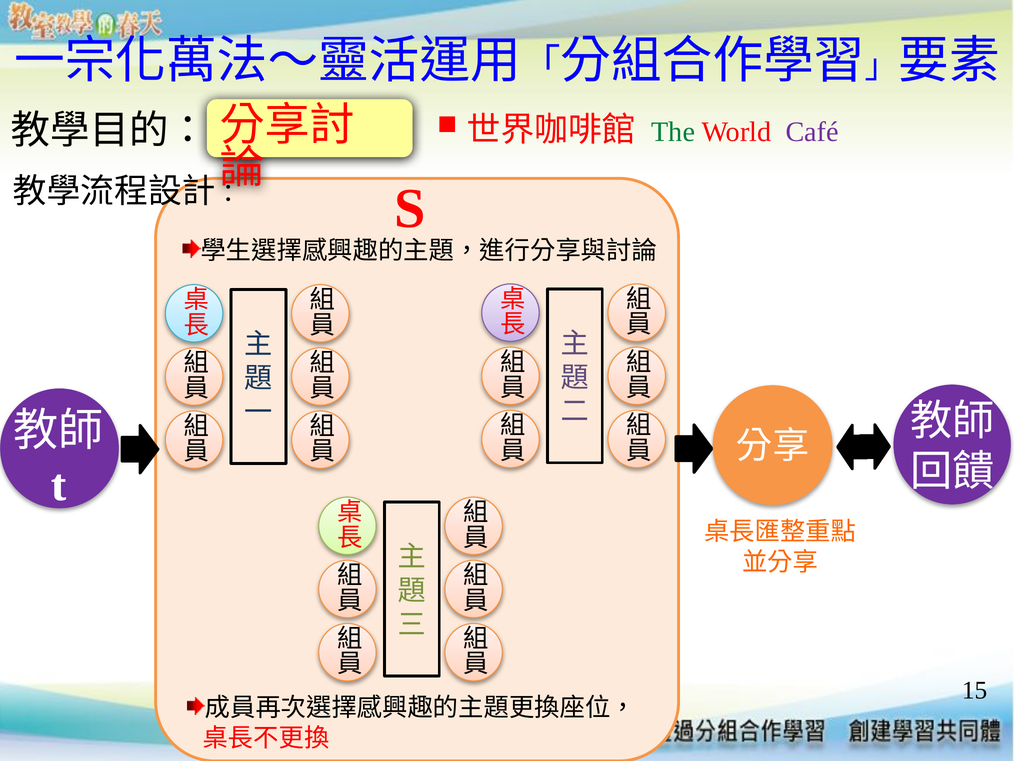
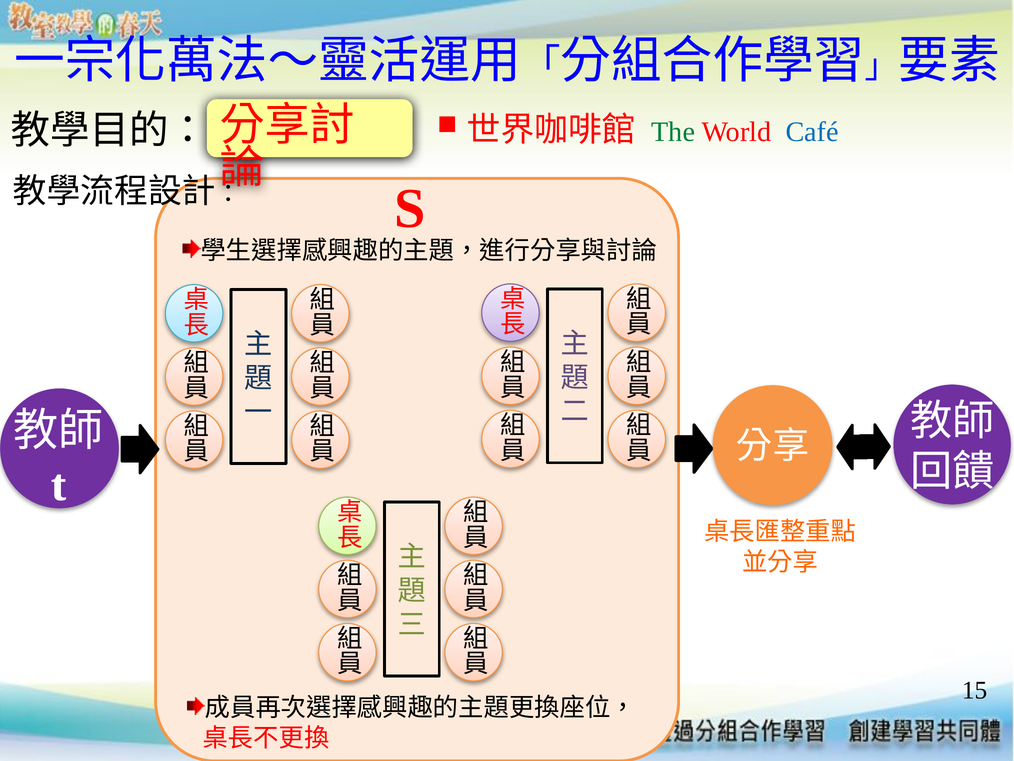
Café colour: purple -> blue (812, 132)
